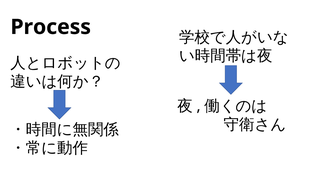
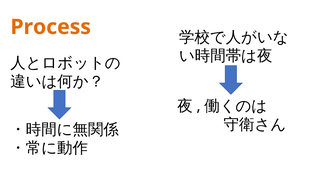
Process colour: black -> orange (51, 27)
